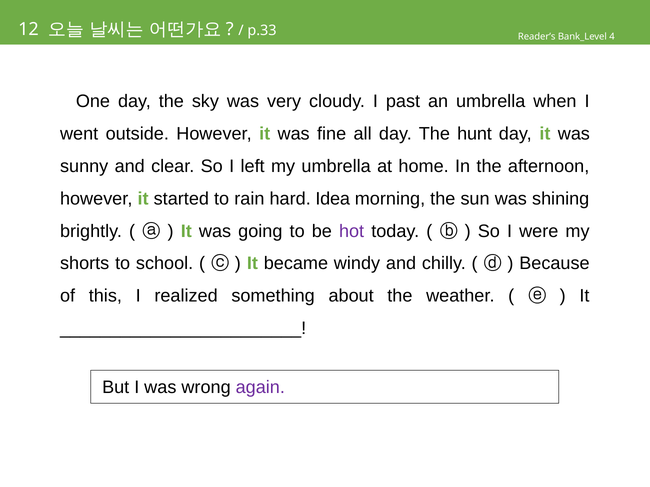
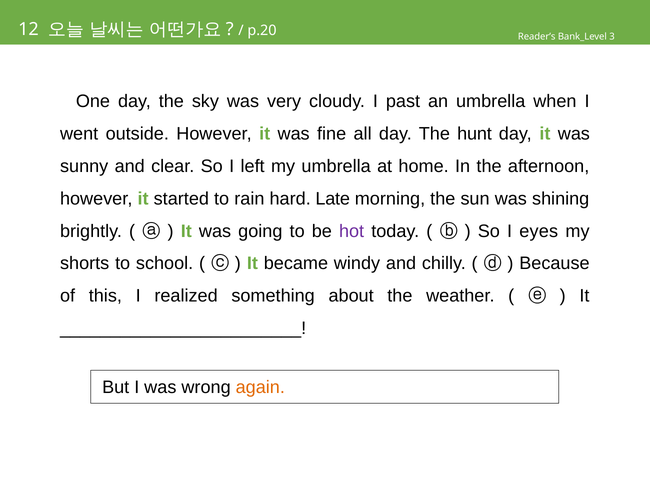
p.33: p.33 -> p.20 (262, 31)
4: 4 -> 3 (612, 37)
Idea: Idea -> Late (333, 199)
were: were -> eyes (539, 231)
again colour: purple -> orange (260, 387)
